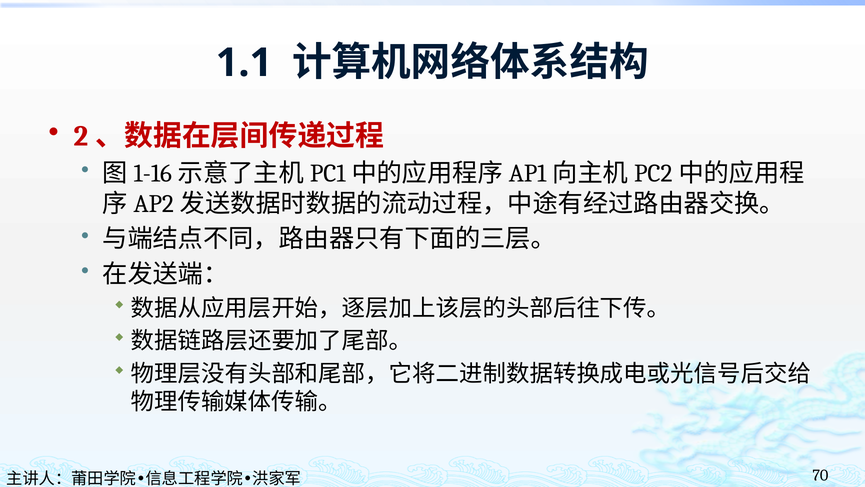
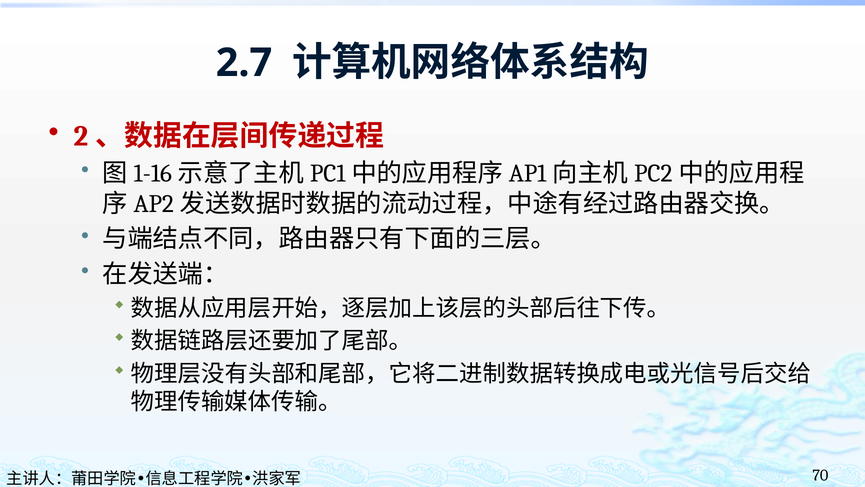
1.1: 1.1 -> 2.7 (244, 63)
